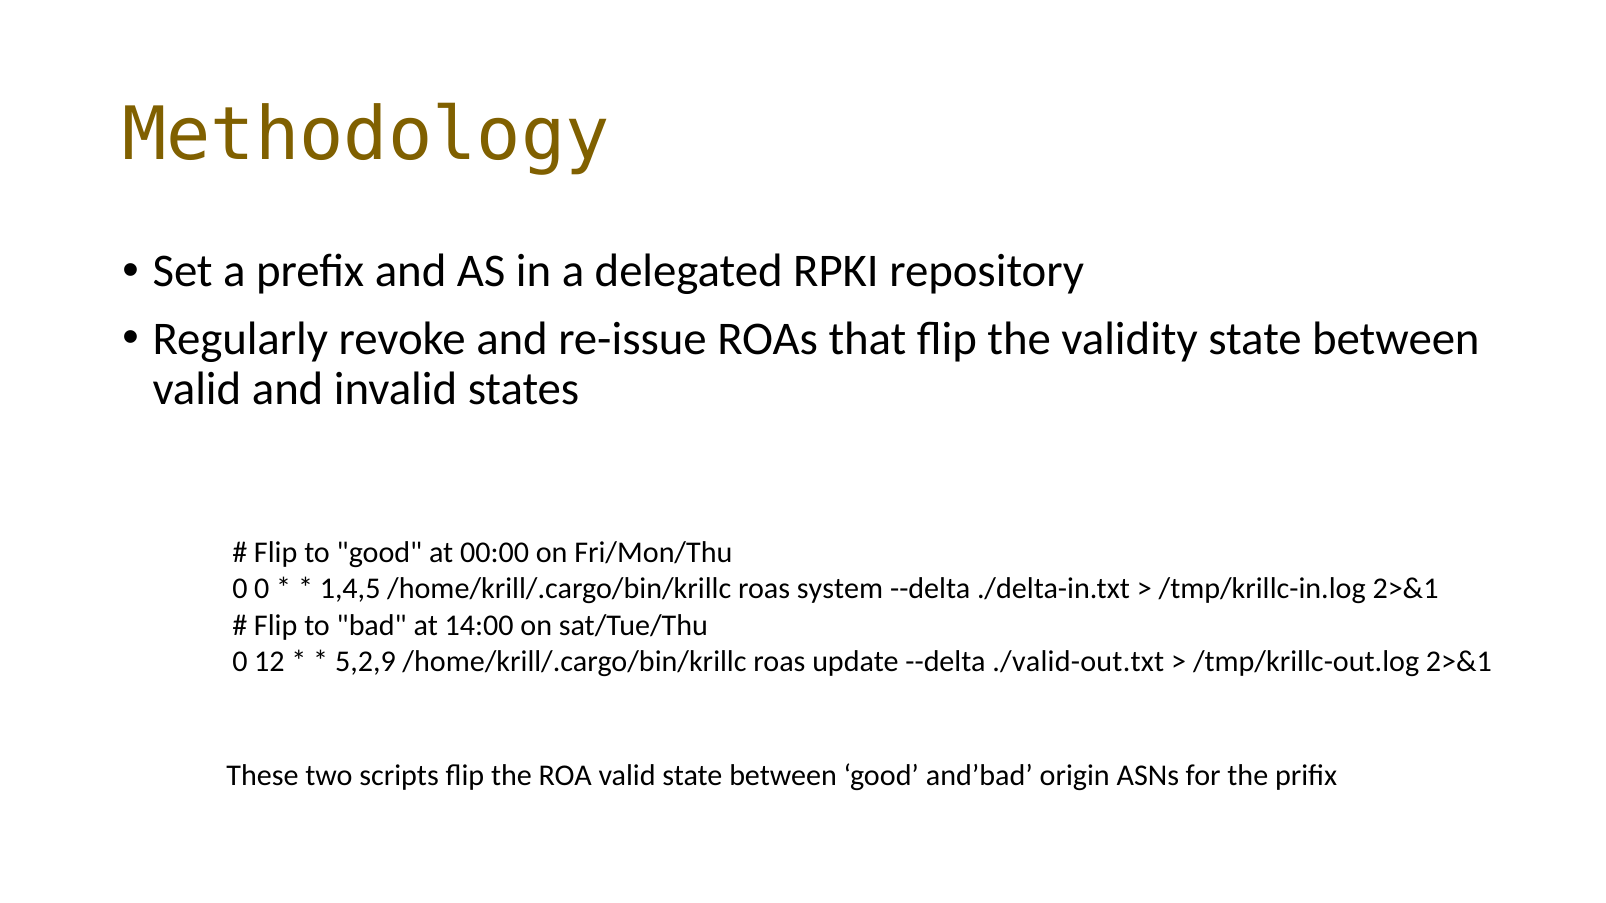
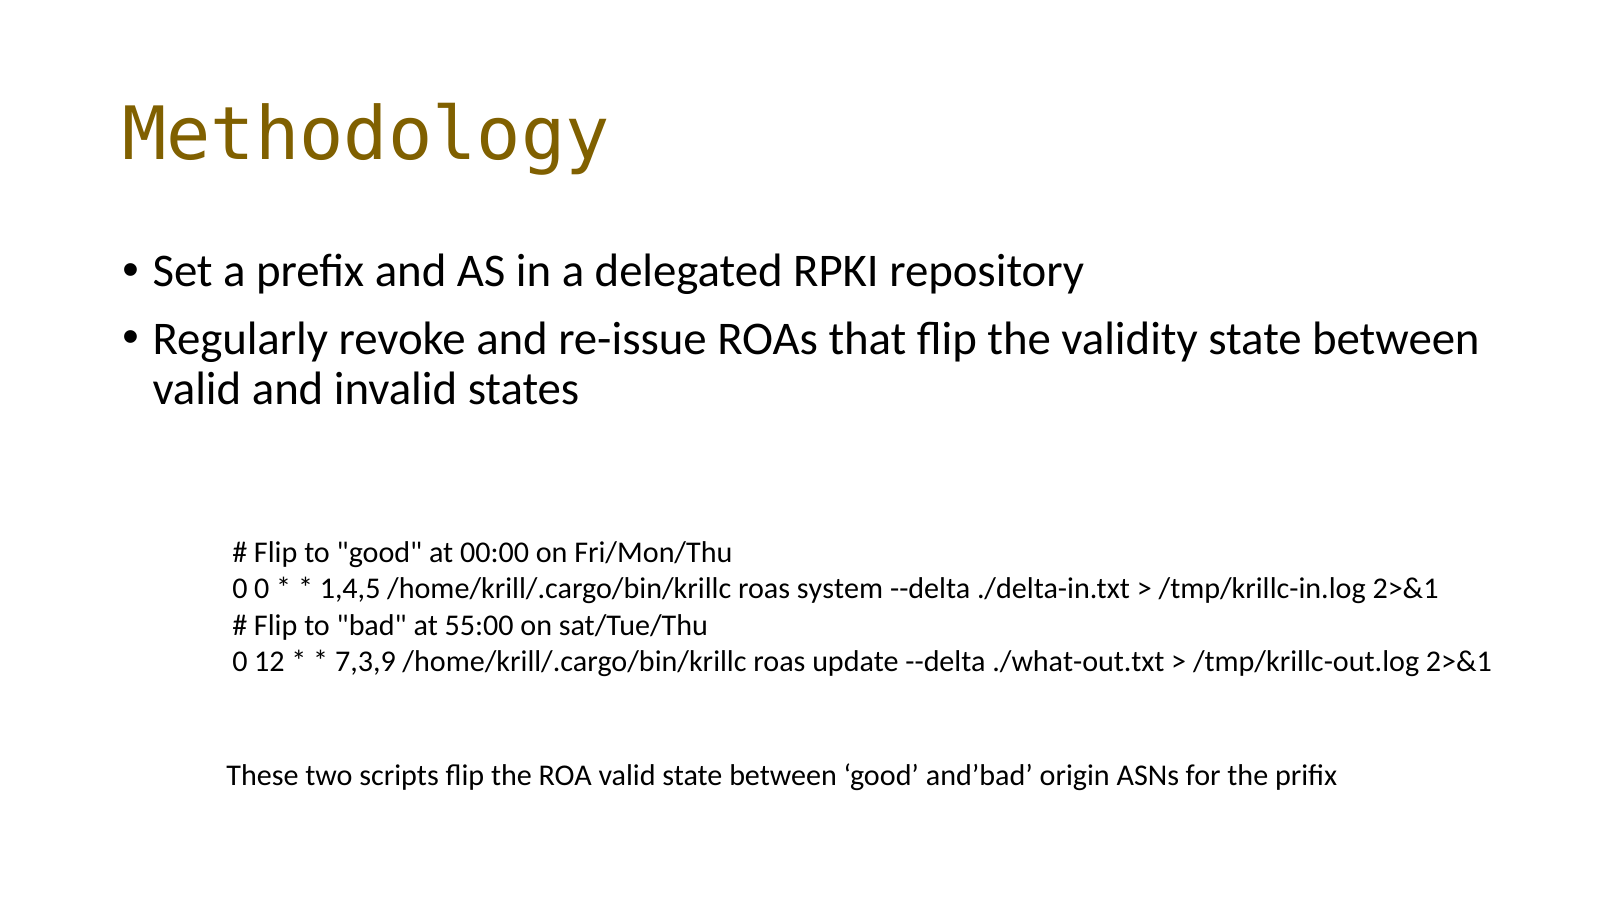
14:00: 14:00 -> 55:00 (479, 625)
5,2,9: 5,2,9 -> 7,3,9 (365, 662)
./valid-out.txt: ./valid-out.txt -> ./what-out.txt (1078, 662)
